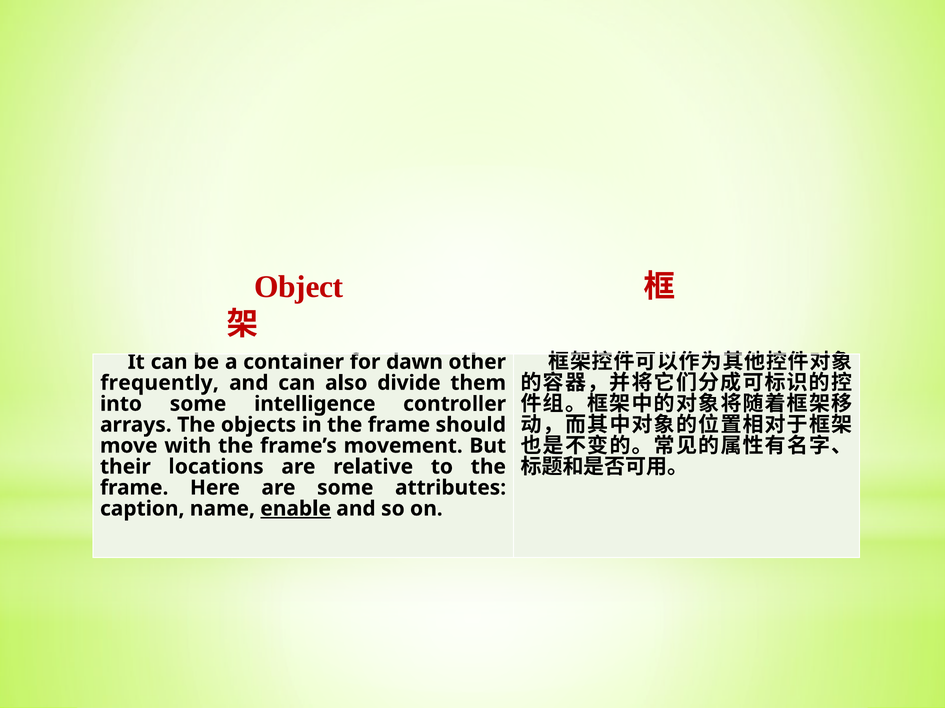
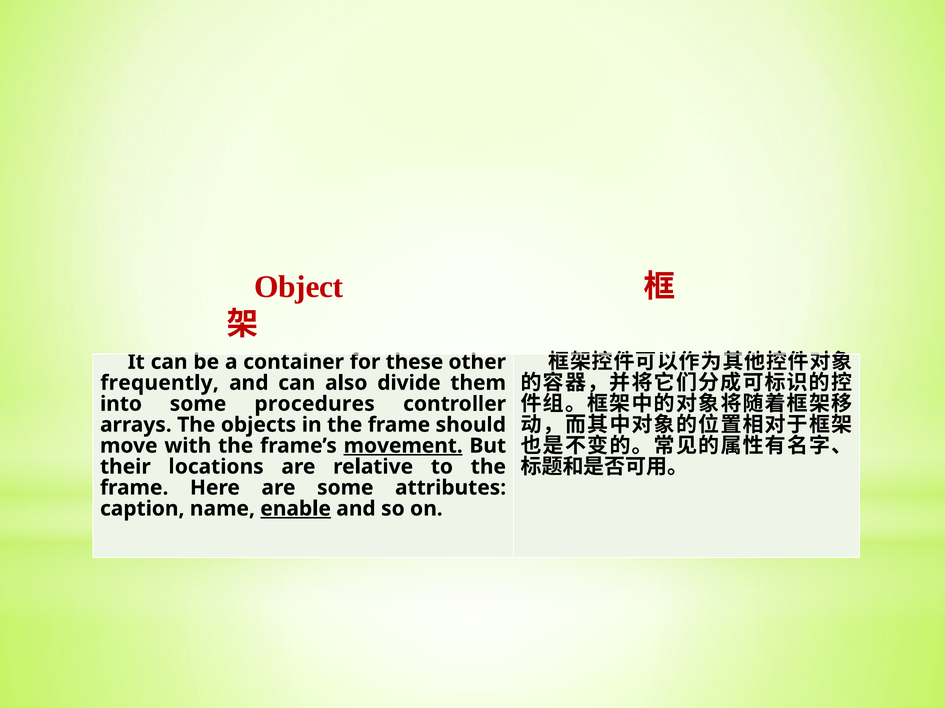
dawn: dawn -> these (415, 362)
intelligence: intelligence -> procedures (315, 404)
movement underline: none -> present (403, 446)
